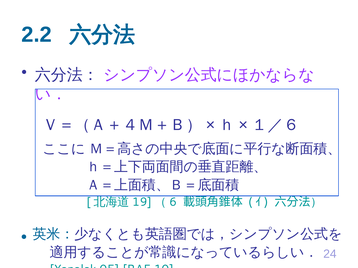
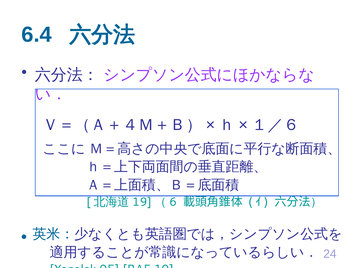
2.2: 2.2 -> 6.4 (37, 35)
